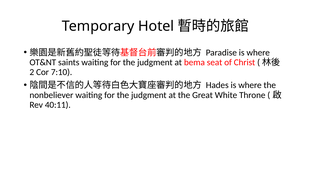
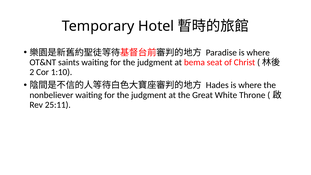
7:10: 7:10 -> 1:10 (62, 72)
40:11: 40:11 -> 25:11 (58, 105)
